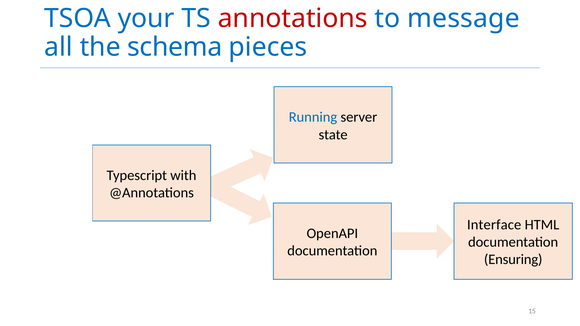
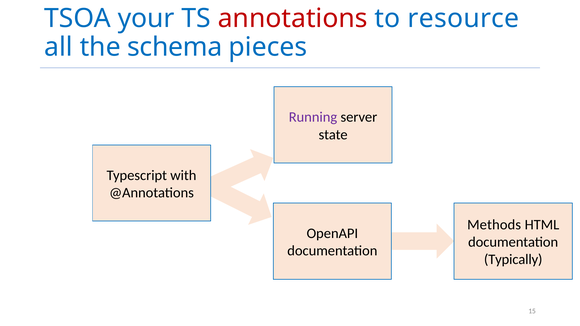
message: message -> resource (463, 19)
Running colour: blue -> purple (313, 117)
Interface: Interface -> Methods (494, 225)
Ensuring: Ensuring -> Typically (513, 260)
